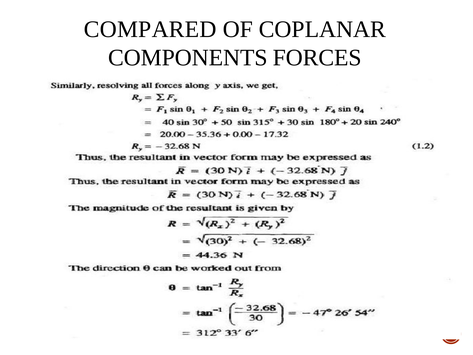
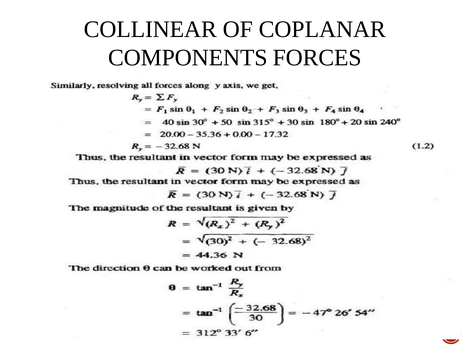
COMPARED: COMPARED -> COLLINEAR (150, 29)
